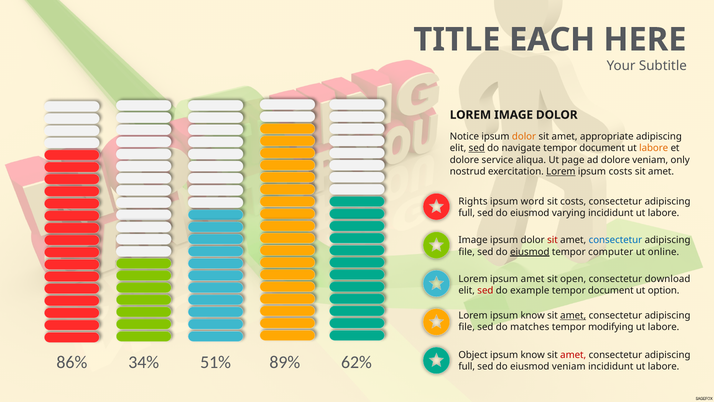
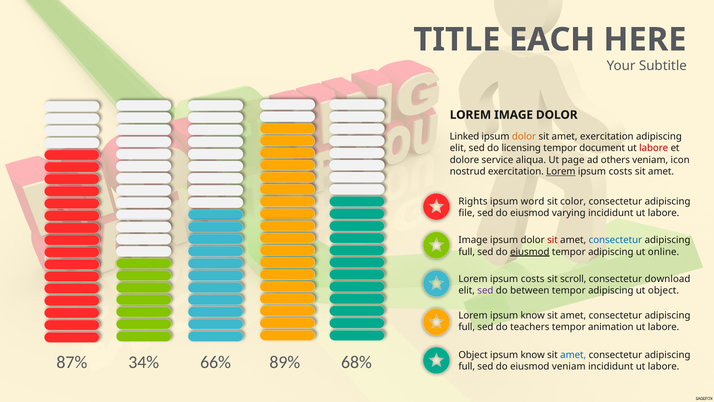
Notice: Notice -> Linked (464, 136)
amet appropriate: appropriate -> exercitation (607, 136)
sed underline: present -> none (477, 148)
navigate: navigate -> licensing (521, 148)
labore colour: orange -> red (654, 148)
ad dolore: dolore -> others (615, 160)
only: only -> icon (680, 160)
sit costs: costs -> color (573, 201)
full: full -> file (467, 213)
file: file -> full (467, 252)
computer: computer -> adipiscing (611, 252)
amet: amet -> costs (533, 279)
open: open -> scroll (573, 279)
sed colour: red -> purple (485, 290)
example: example -> between (530, 290)
document: document -> adipiscing (611, 290)
ut option: option -> object (664, 290)
amet underline: present -> none (573, 315)
file: file -> full (467, 327)
matches: matches -> teachers (530, 327)
modifying: modifying -> animation (611, 327)
amet colour: red -> blue (573, 355)
86%: 86% -> 87% (72, 362)
51%: 51% -> 66% (216, 362)
62%: 62% -> 68% (356, 362)
